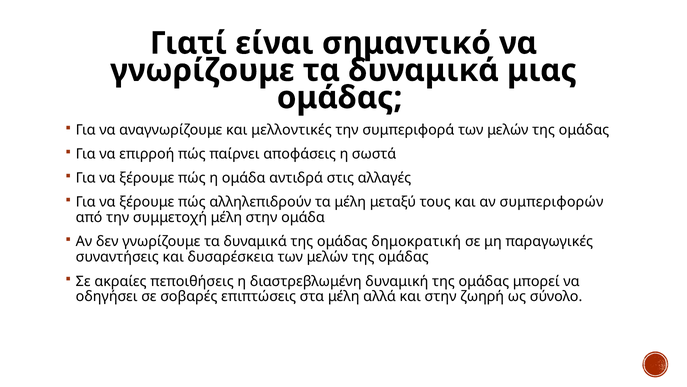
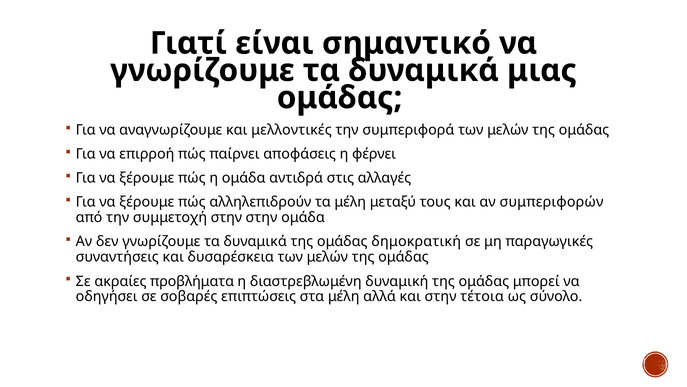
σωστά: σωστά -> φέρνει (374, 154)
συμμετοχή μέλη: μέλη -> στην (226, 217)
πεποιθήσεις: πεποιθήσεις -> προβλήματα (192, 281)
ζωηρή: ζωηρή -> τέτοια (482, 296)
